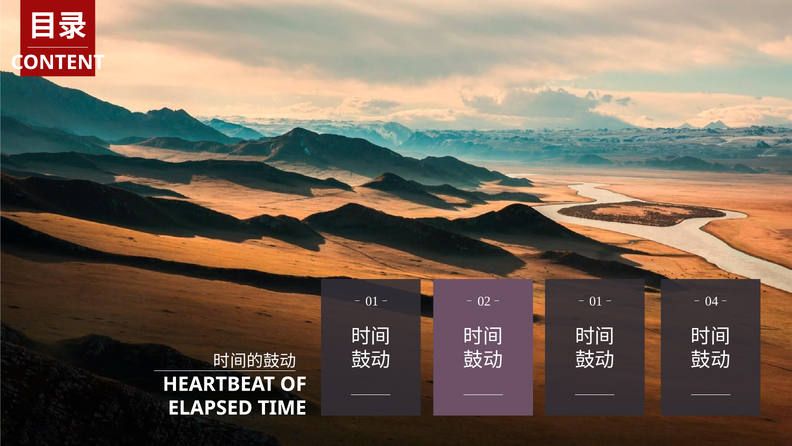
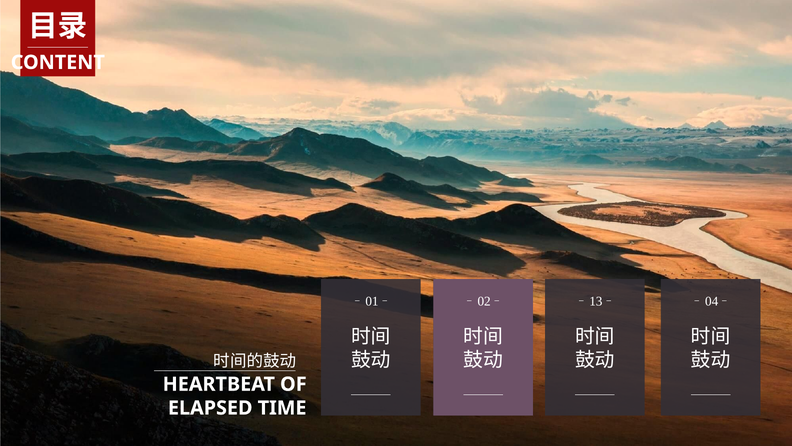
02 01: 01 -> 13 (596, 301)
